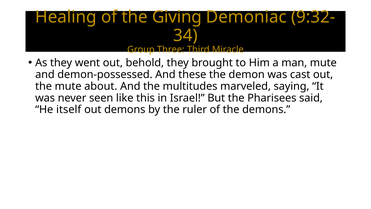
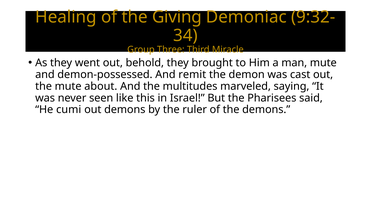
these: these -> remit (192, 74)
itself: itself -> cumi (69, 109)
